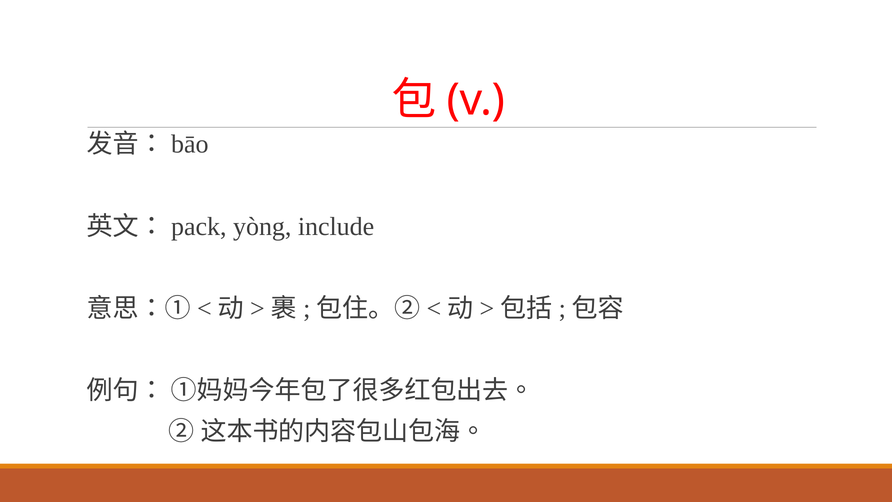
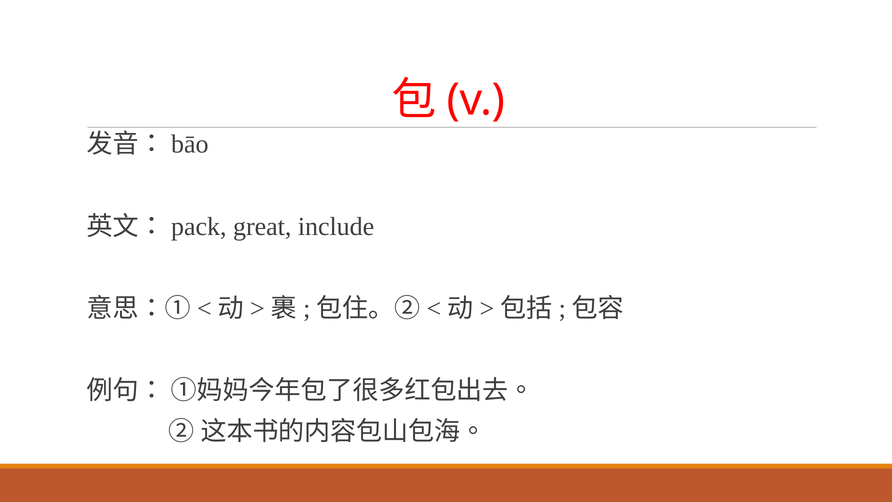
yòng: yòng -> great (262, 226)
